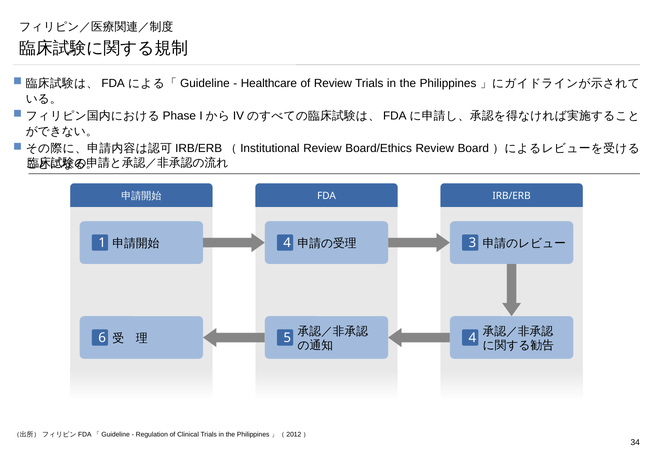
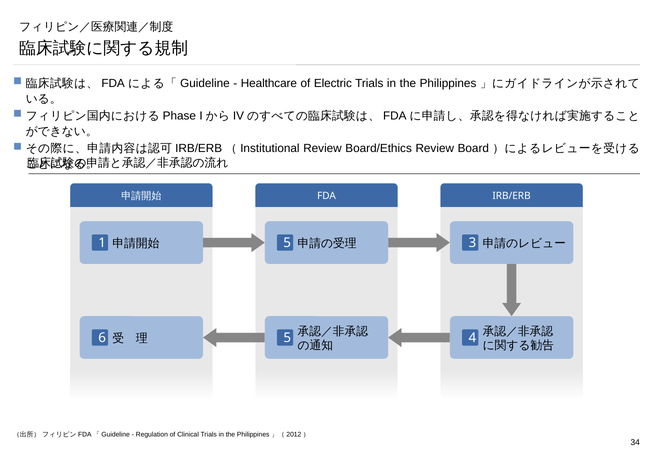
of Review: Review -> Electric (333, 83)
1 4: 4 -> 5 (287, 243)
